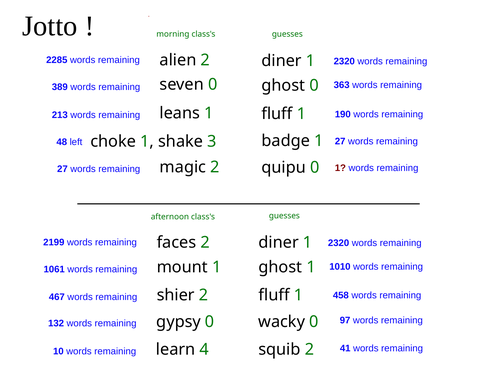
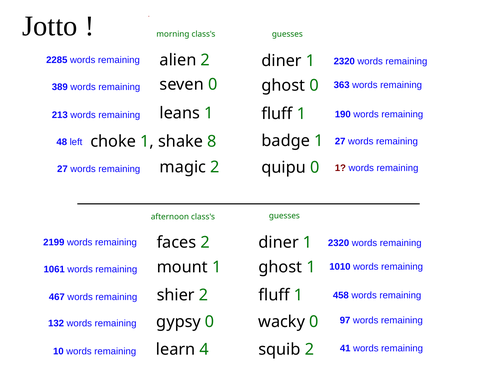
3: 3 -> 8 (212, 142)
